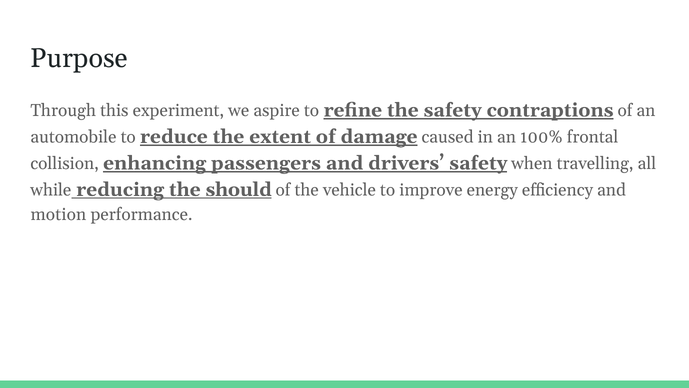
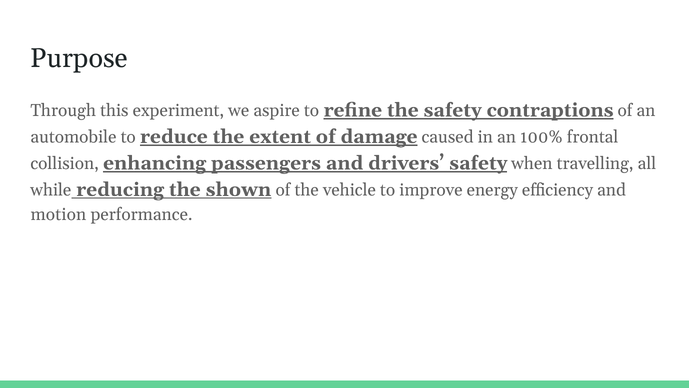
should: should -> shown (238, 189)
